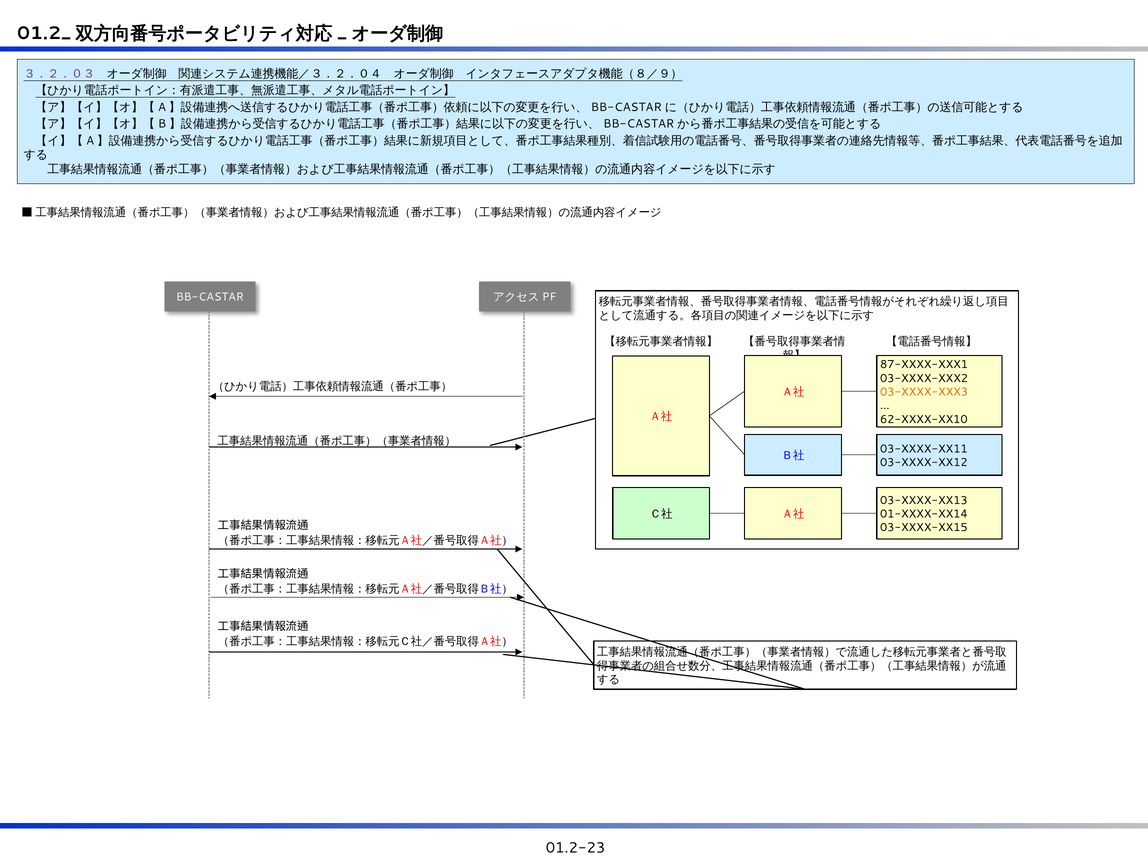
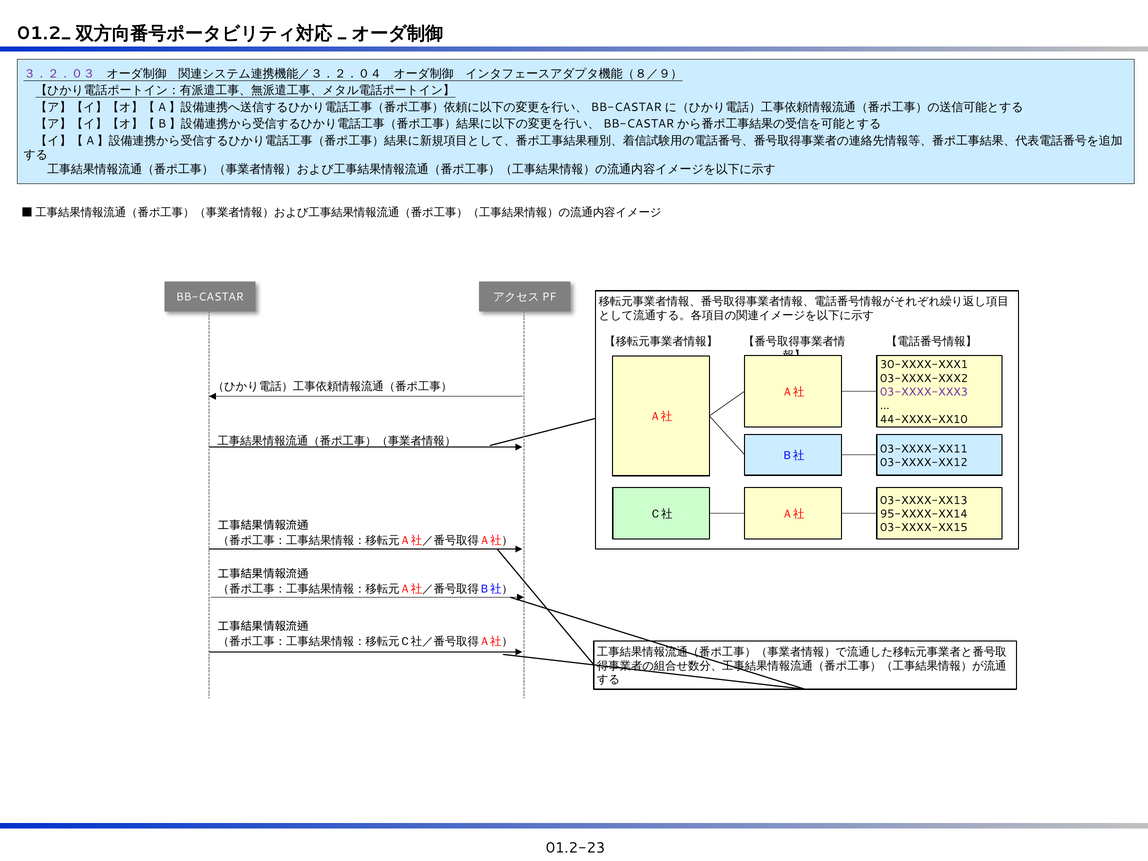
87-XXXX-XXX1: 87-XXXX-XXX1 -> 30-XXXX-XXX1 (924, 365)
03-XXXX-XXX3 colour: orange -> purple (924, 392)
62-XXXX-XX10: 62-XXXX-XX10 -> 44-XXXX-XX10 (924, 419)
01-XXXX-XX14: 01-XXXX-XX14 -> 95-XXXX-XX14 (924, 514)
